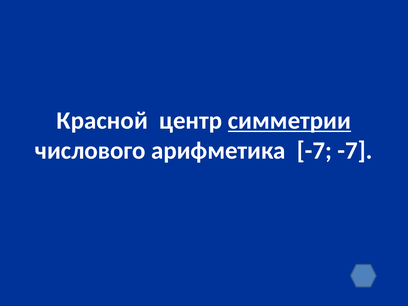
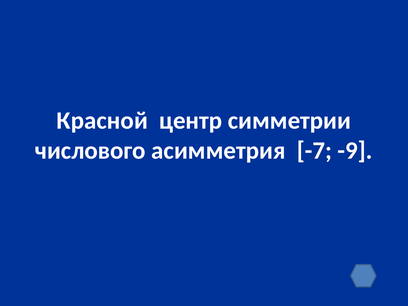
симметрии underline: present -> none (289, 121)
арифметика: арифметика -> асимметрия (218, 151)
-7 -7: -7 -> -9 (355, 151)
